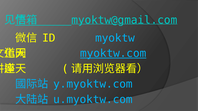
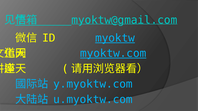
myoktw underline: none -> present (115, 38)
